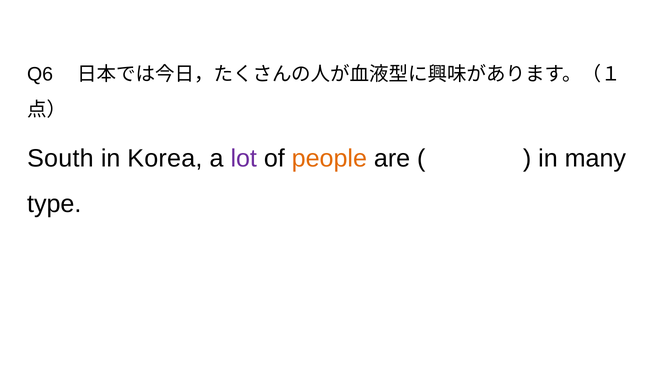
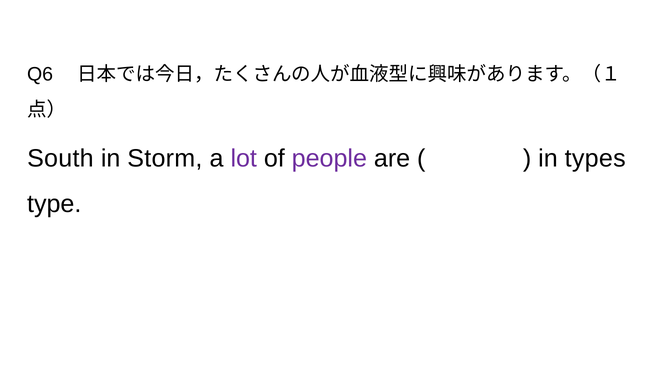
Korea: Korea -> Storm (165, 159)
people colour: orange -> purple (329, 159)
many: many -> types (595, 159)
